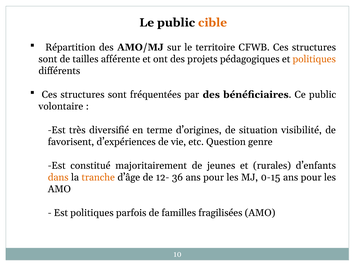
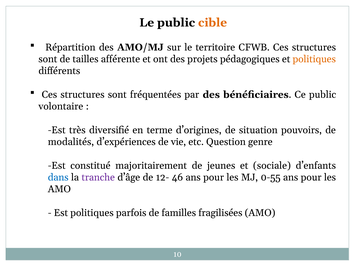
visibilité: visibilité -> pouvoirs (301, 130)
favorisent: favorisent -> modalités (71, 142)
rurales: rurales -> sociale (272, 166)
dans colour: orange -> blue (58, 178)
tranche colour: orange -> purple (98, 178)
36: 36 -> 46 (177, 178)
0-15: 0-15 -> 0-55 (271, 178)
